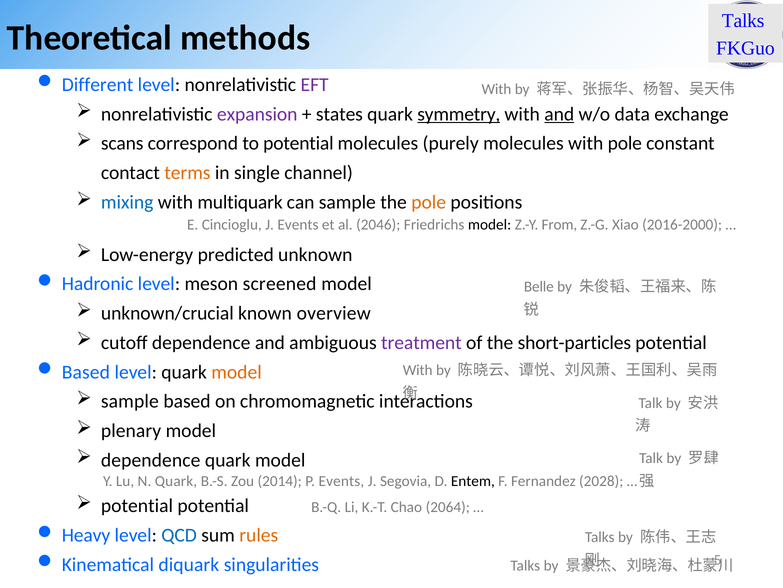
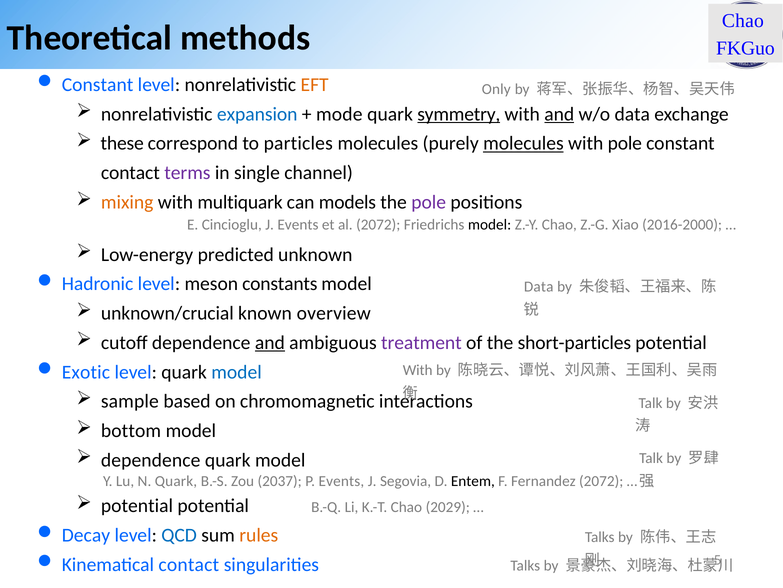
Talks: Talks -> Chao (743, 21)
Different: Different -> Constant (98, 85)
EFT colour: purple -> orange (315, 85)
With: With -> Only (496, 89)
expansion colour: purple -> blue (257, 114)
states: states -> mode (339, 114)
scans: scans -> these (122, 143)
to potential: potential -> particles (298, 143)
molecules underline: none -> present (523, 143)
terms colour: orange -> purple (187, 173)
mixing colour: blue -> orange (127, 202)
can sample: sample -> models (347, 202)
pole colour: orange -> purple (429, 202)
al 2046: 2046 -> 2072 (378, 224)
Z.-Y From: From -> Chao (559, 224)
screened: screened -> constants (280, 284)
Belle: Belle -> Data (539, 287)
and underline: none -> present (270, 342)
Based: Based -> Exotic (86, 372)
model colour: orange -> blue (237, 372)
plenary: plenary -> bottom (131, 430)
2014: 2014 -> 2037 (280, 481)
Fernandez 2028: 2028 -> 2072 (601, 481)
2064: 2064 -> 2029 (448, 507)
Heavy: Heavy -> Decay (86, 535)
Kinematical diquark: diquark -> contact (189, 564)
